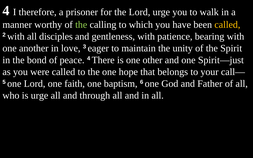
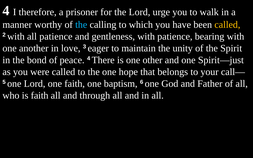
the colour: light green -> light blue (81, 25)
all disciples: disciples -> patience (56, 37)
is urge: urge -> faith (40, 96)
